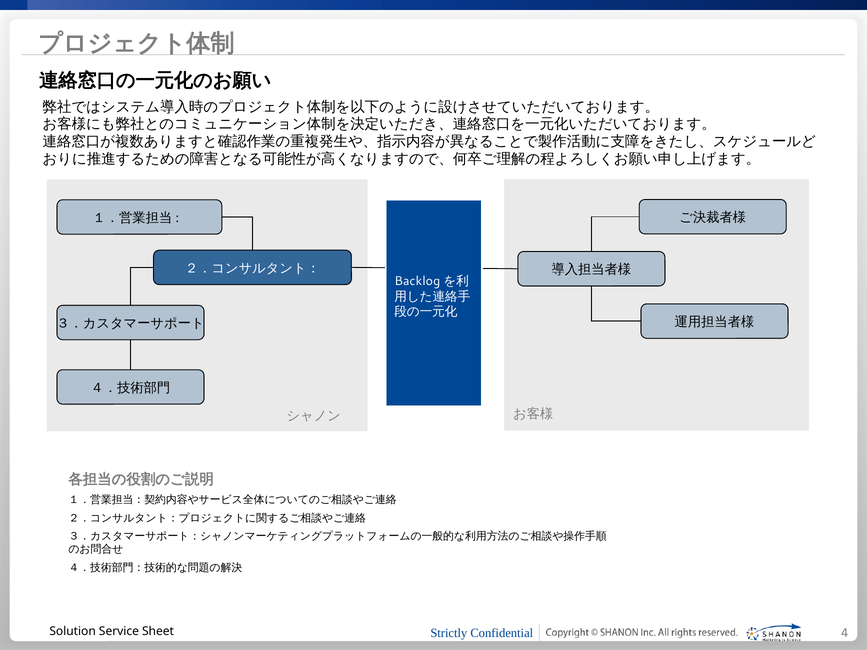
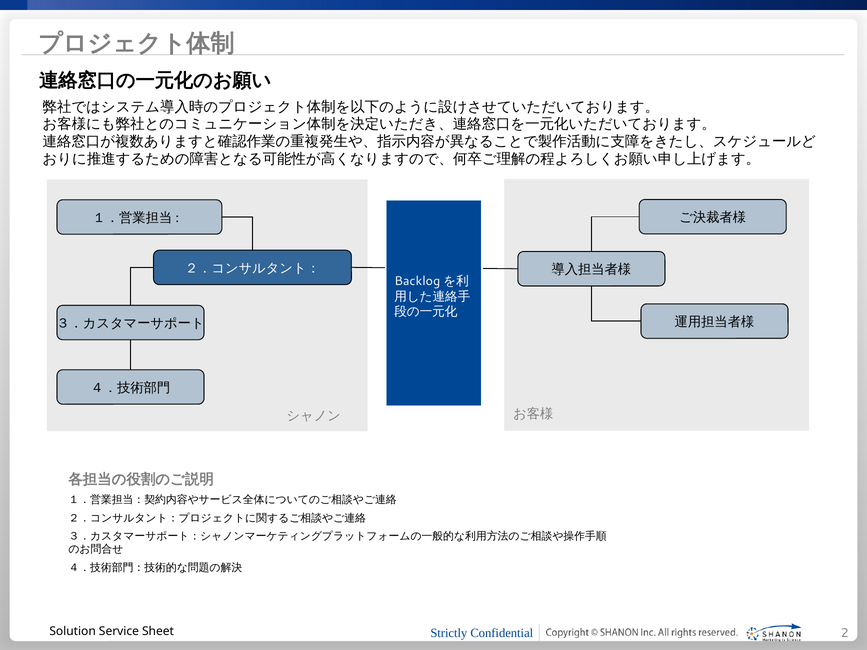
4: 4 -> 2 (845, 633)
